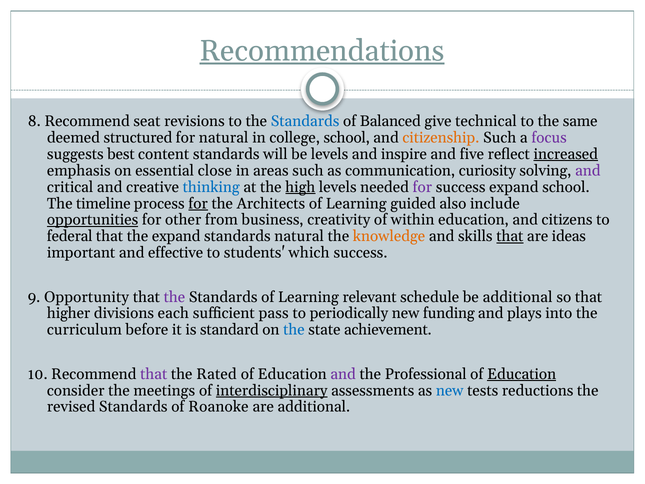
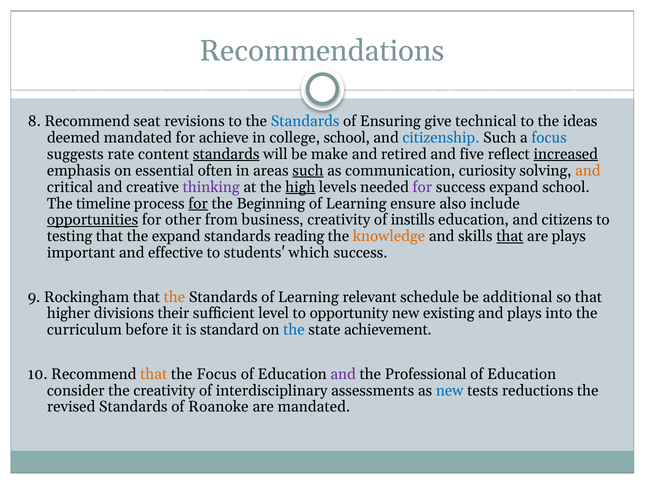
Recommendations underline: present -> none (322, 51)
Balanced: Balanced -> Ensuring (390, 121)
same: same -> ideas (580, 121)
deemed structured: structured -> mandated (138, 138)
for natural: natural -> achieve (224, 138)
citizenship colour: orange -> blue (441, 138)
focus colour: purple -> blue (549, 138)
best: best -> rate (121, 154)
standards underline: none -> present (226, 154)
be levels: levels -> make (329, 154)
inspire: inspire -> retired (404, 154)
close: close -> often (215, 170)
such underline: none -> present (308, 170)
and colour: purple -> orange (588, 170)
thinking colour: blue -> purple (211, 187)
Architects: Architects -> Beginning (271, 203)
guided: guided -> ensure (413, 203)
within: within -> instills (413, 220)
federal: federal -> testing (70, 236)
standards natural: natural -> reading (299, 236)
are ideas: ideas -> plays (569, 236)
Opportunity: Opportunity -> Rockingham (87, 297)
the colour: purple -> orange (174, 297)
each: each -> their (173, 313)
pass: pass -> level (274, 313)
periodically: periodically -> opportunity (349, 313)
funding: funding -> existing (449, 313)
that colour: purple -> orange (154, 374)
the Rated: Rated -> Focus (217, 374)
Education underline: present -> none (522, 374)
the meetings: meetings -> creativity (164, 390)
interdisciplinary underline: present -> none (272, 390)
are additional: additional -> mandated (314, 407)
